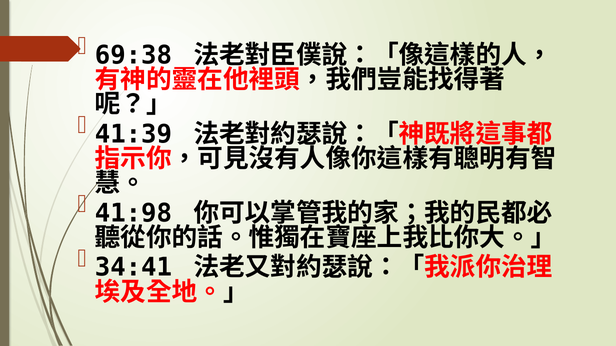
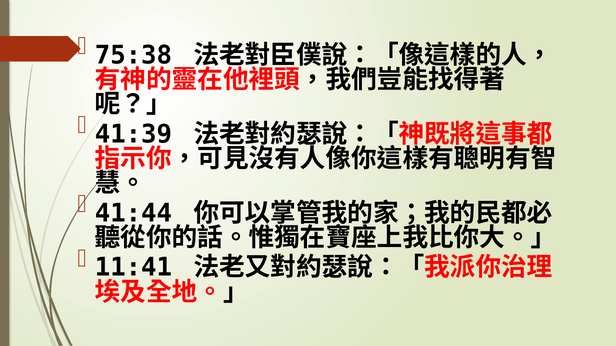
69:38: 69:38 -> 75:38 (133, 55)
41:98: 41:98 -> 41:44 (133, 213)
34:41: 34:41 -> 11:41 (133, 268)
